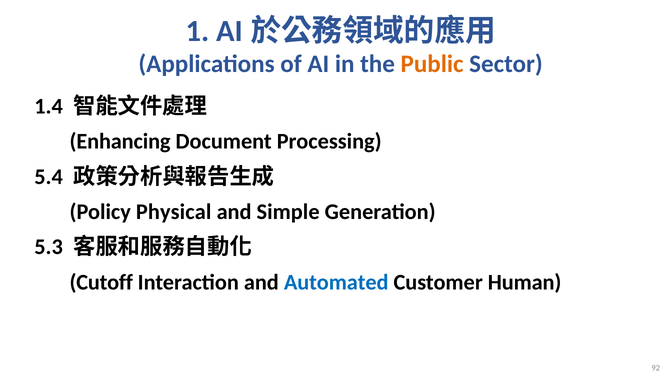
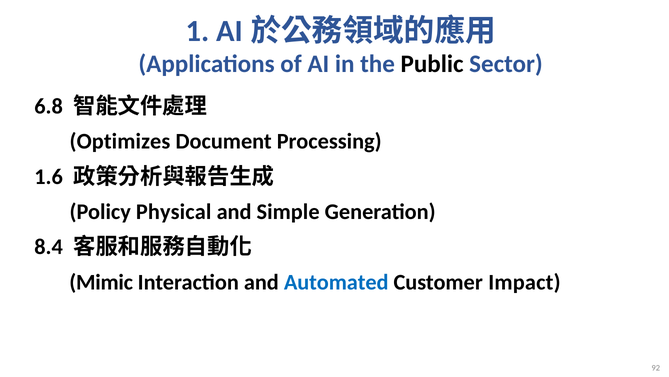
Public colour: orange -> black (432, 64)
1.4: 1.4 -> 6.8 (49, 106)
Enhancing: Enhancing -> Optimizes (120, 141)
5.4: 5.4 -> 1.6 (49, 176)
5.3: 5.3 -> 8.4 (49, 247)
Cutoff: Cutoff -> Mimic (101, 282)
Human: Human -> Impact (524, 282)
